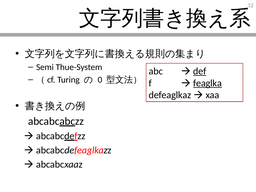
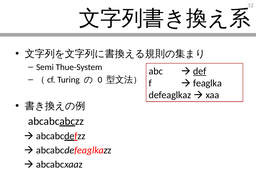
feaglka underline: present -> none (207, 83)
